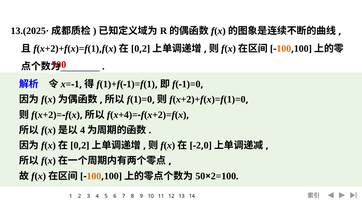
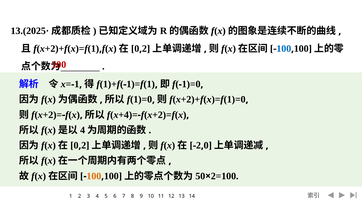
100 colour: orange -> blue (284, 49)
